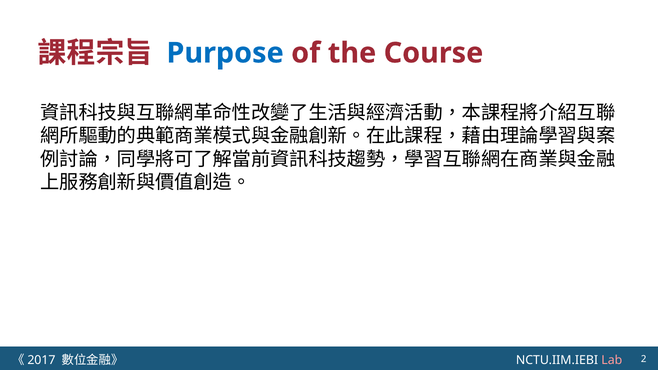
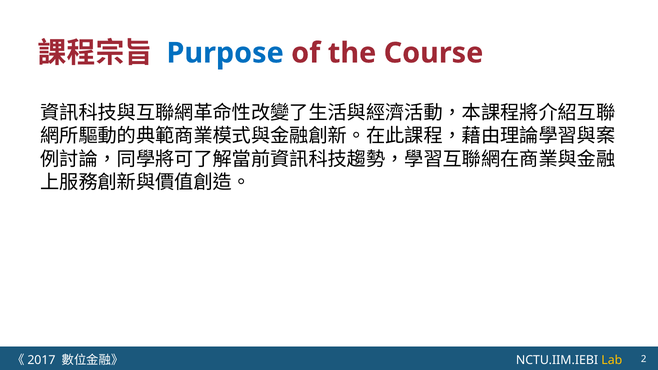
Lab colour: pink -> yellow (612, 360)
